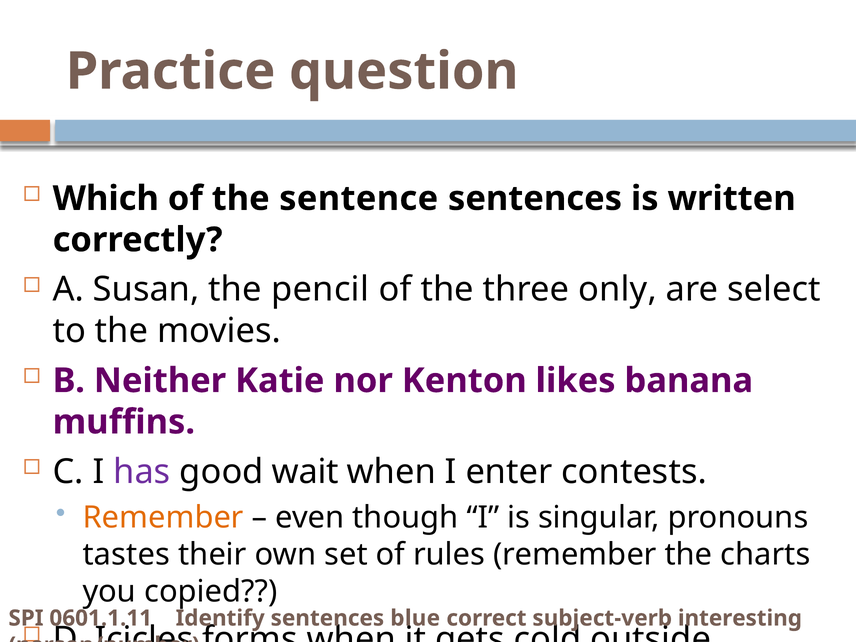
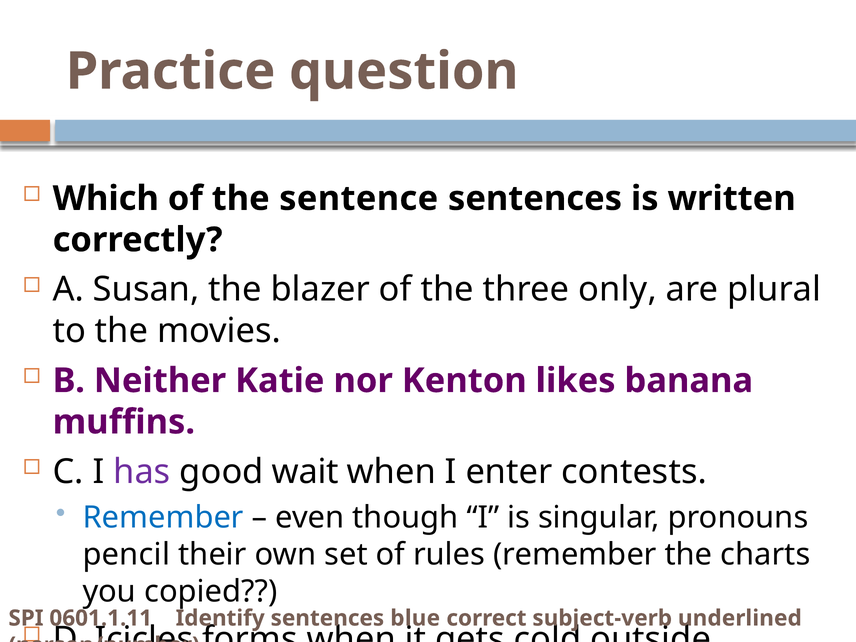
pencil: pencil -> blazer (320, 290)
select: select -> plural (774, 290)
Remember colour: orange -> blue (163, 517)
tastes: tastes -> pencil (126, 554)
interesting: interesting -> underlined (740, 618)
